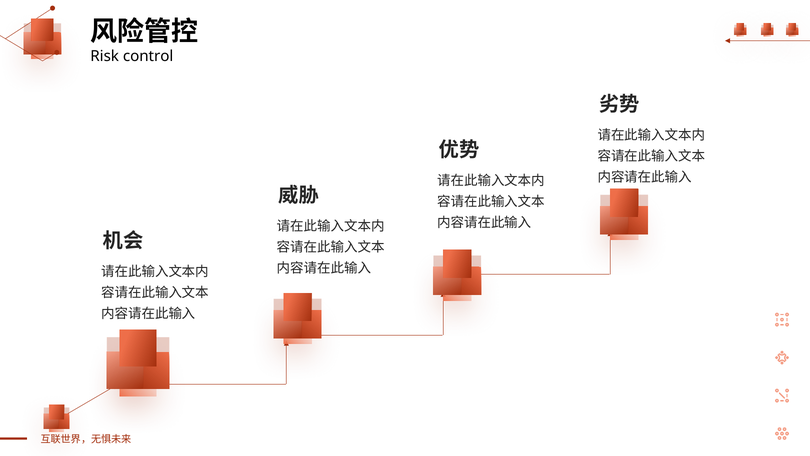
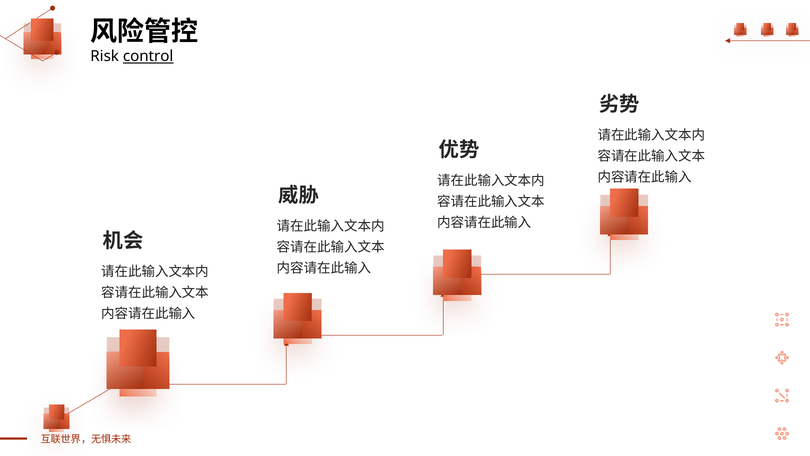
control underline: none -> present (148, 56)
